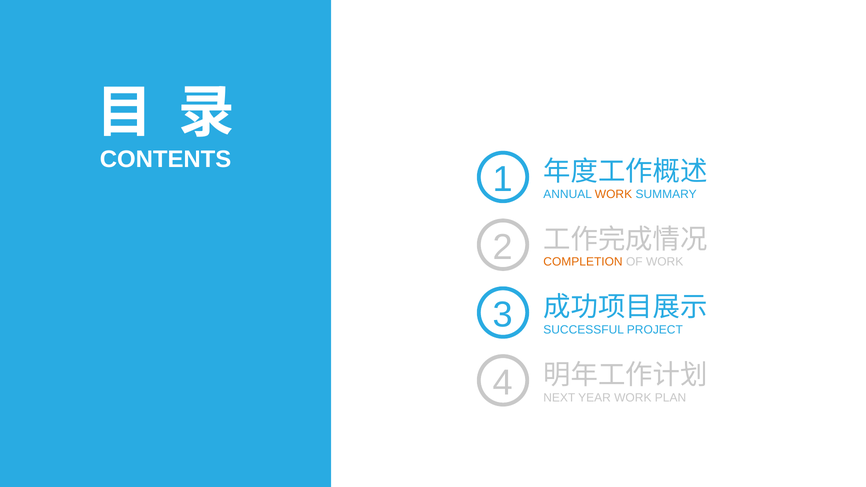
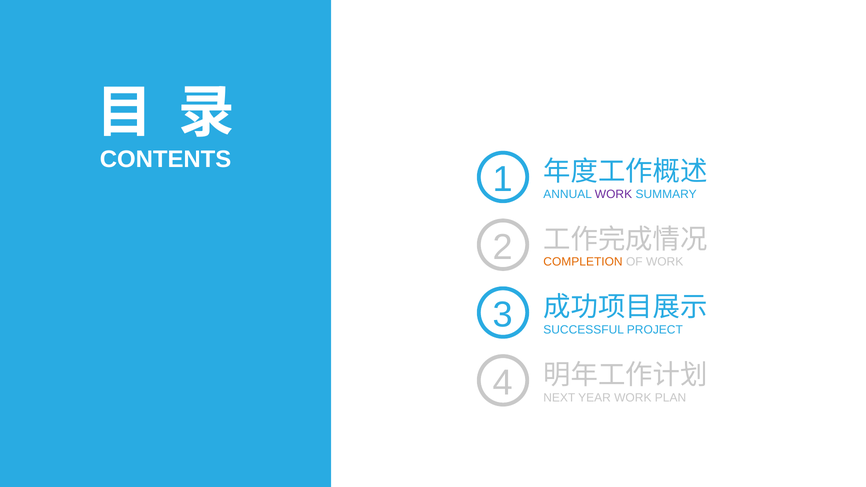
WORK colour: orange -> purple (613, 194)
